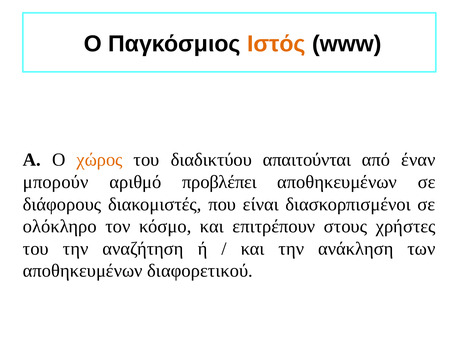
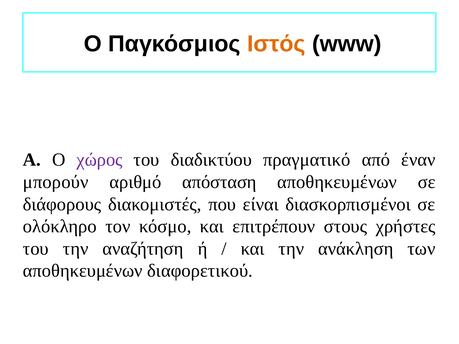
χώρος colour: orange -> purple (100, 160)
απαιτούνται: απαιτούνται -> πραγματικό (307, 160)
προβλέπει: προβλέπει -> απόσταση (219, 182)
